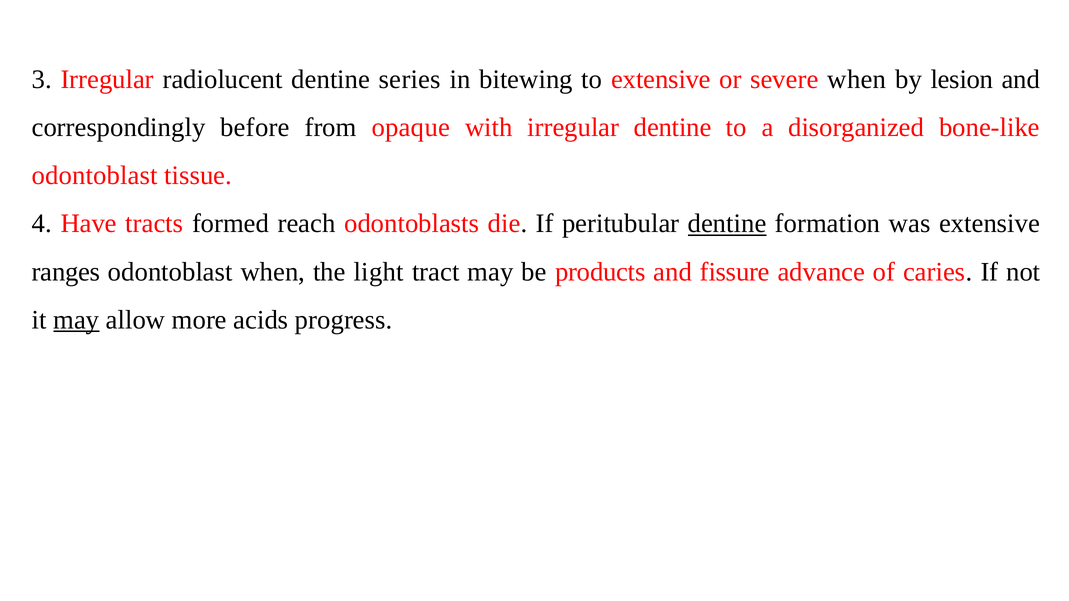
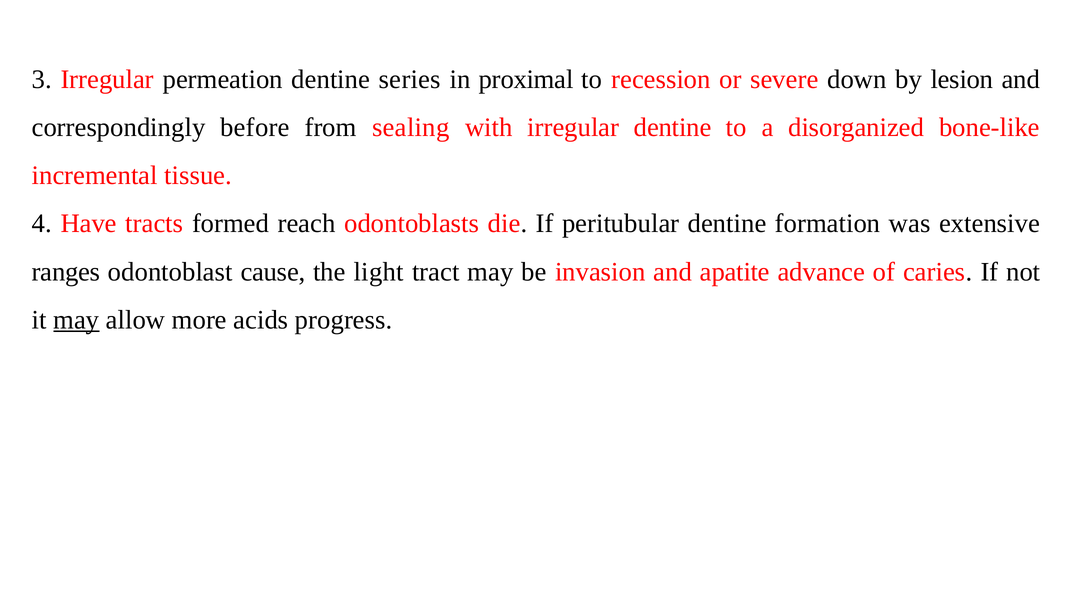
radiolucent: radiolucent -> permeation (223, 79)
bitewing: bitewing -> proximal (526, 79)
to extensive: extensive -> recession (661, 79)
severe when: when -> down (857, 79)
opaque: opaque -> sealing (411, 128)
odontoblast: odontoblast -> incremental (95, 176)
dentine underline: present -> none (727, 224)
odontoblast when: when -> cause (273, 272)
products: products -> invasion (600, 272)
fissure: fissure -> apatite (735, 272)
